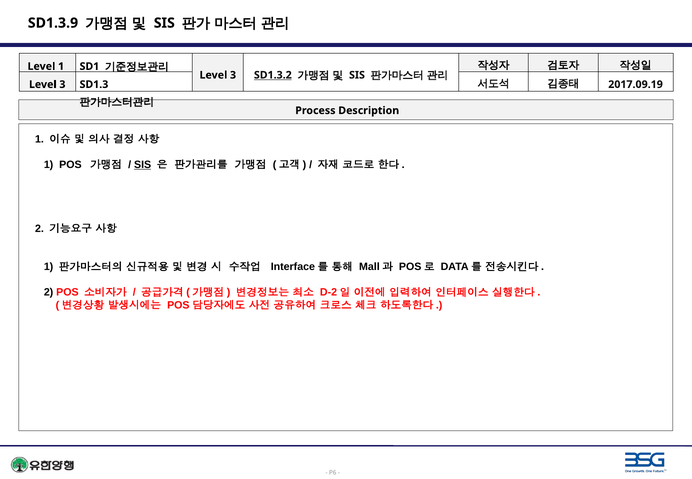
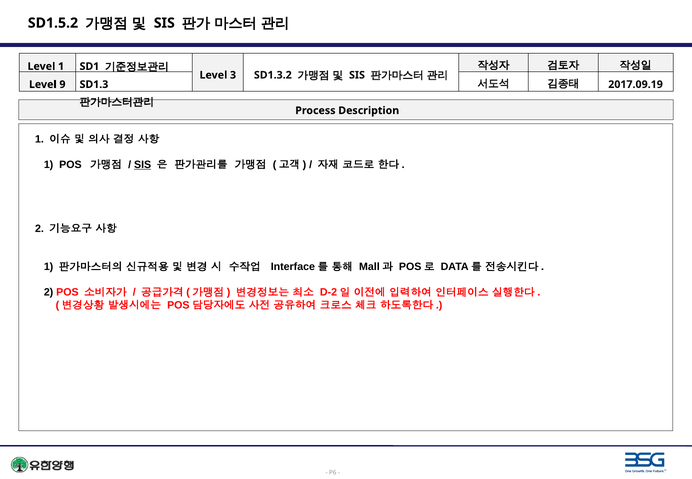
SD1.3.9: SD1.3.9 -> SD1.5.2 (53, 23)
SD1.3.2 underline: present -> none (273, 75)
3: 3 -> 9 (62, 84)
